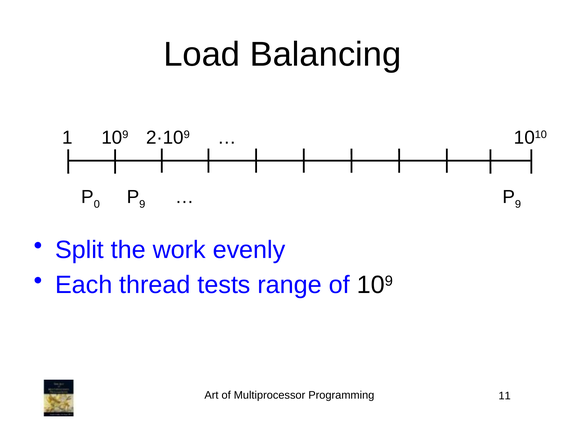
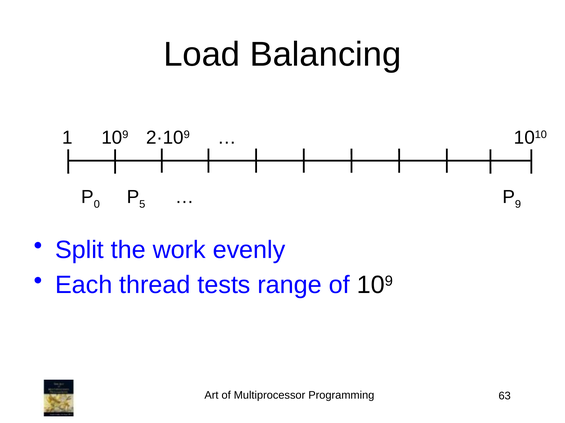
9: 9 -> 5 (142, 205)
11: 11 -> 63 (505, 397)
